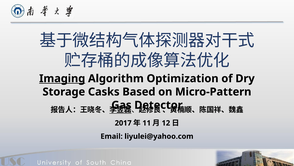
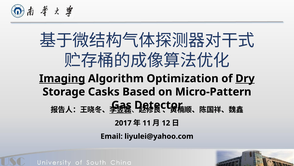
Dry underline: none -> present (245, 78)
